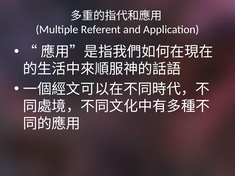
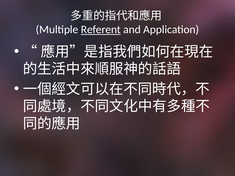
Referent underline: none -> present (101, 30)
